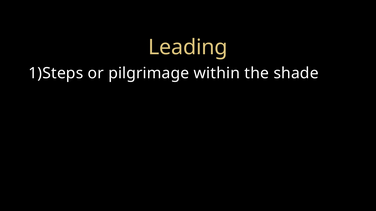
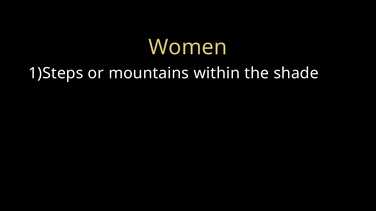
Leading: Leading -> Women (188, 48)
pilgrimage: pilgrimage -> mountains (149, 73)
